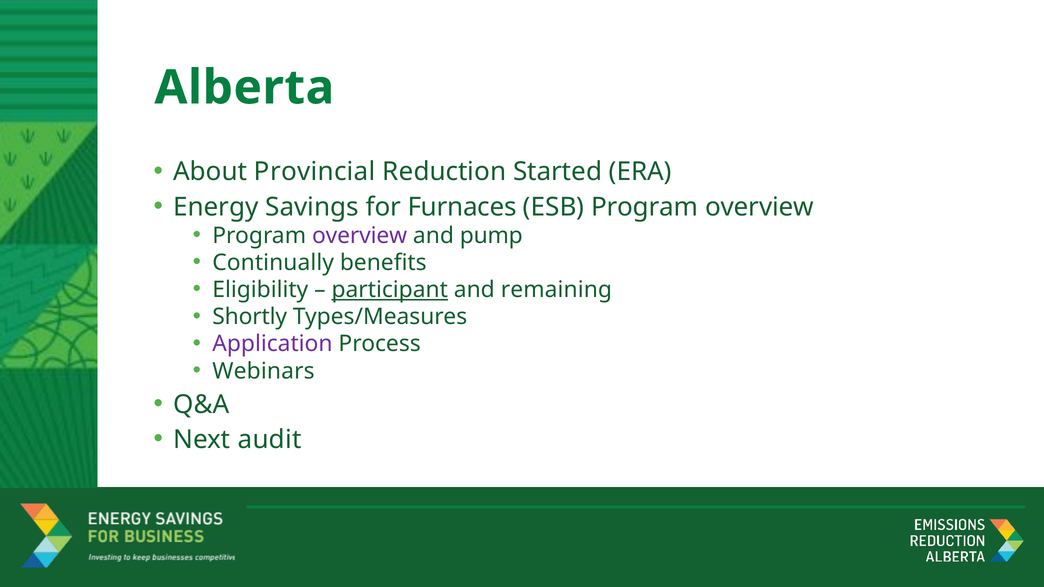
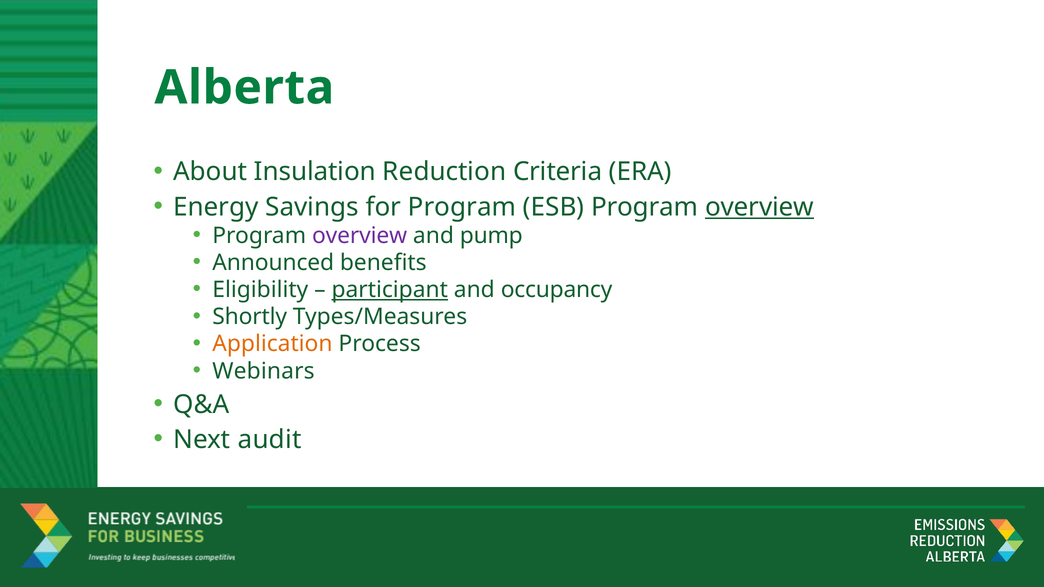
Provincial: Provincial -> Insulation (315, 172)
Started: Started -> Criteria (558, 172)
for Furnaces: Furnaces -> Program (462, 207)
overview underline: none -> present (759, 207)
Continually: Continually -> Announced (273, 263)
remaining: remaining -> occupancy (557, 290)
Application colour: purple -> orange (272, 344)
